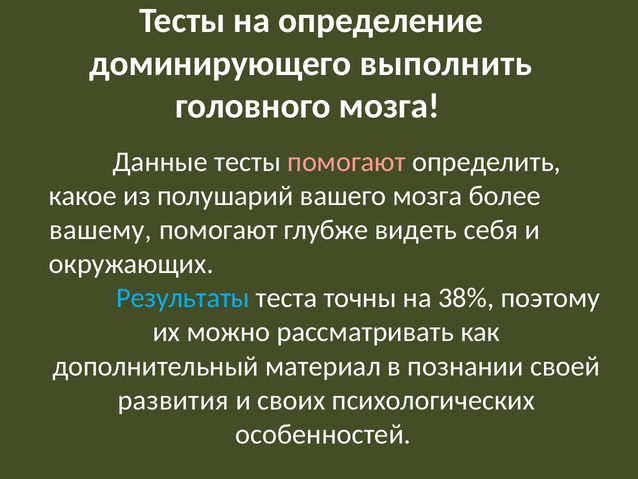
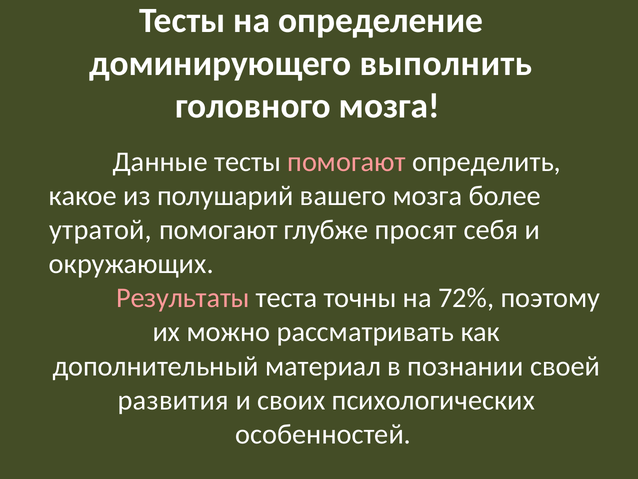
вашему: вашему -> утратой (101, 230)
видеть: видеть -> просят (416, 230)
Результаты colour: light blue -> pink (183, 298)
38%: 38% -> 72% (466, 298)
